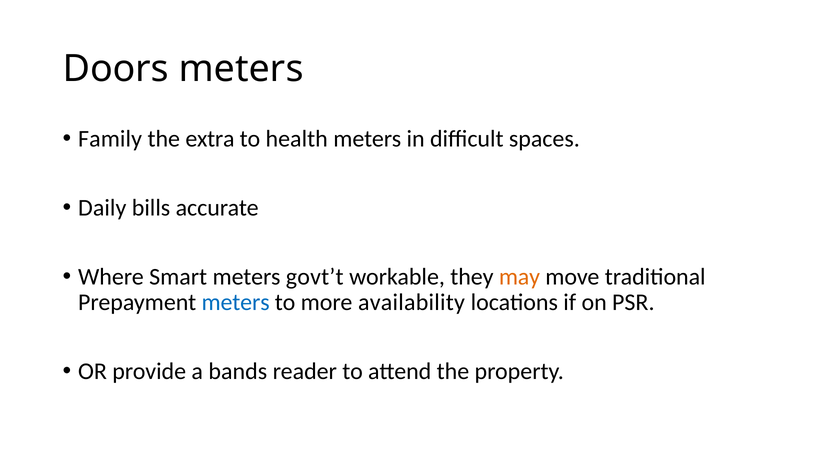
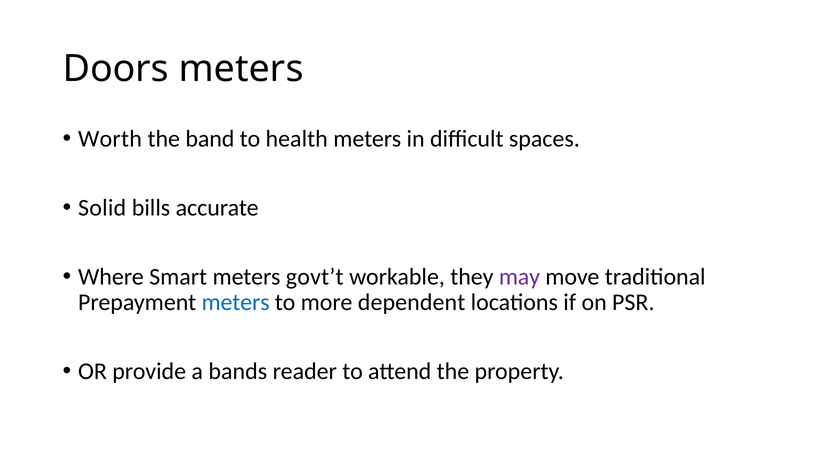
Family: Family -> Worth (110, 139)
extra: extra -> band (210, 139)
Daily: Daily -> Solid (102, 208)
may colour: orange -> purple (519, 277)
availability: availability -> dependent (412, 303)
